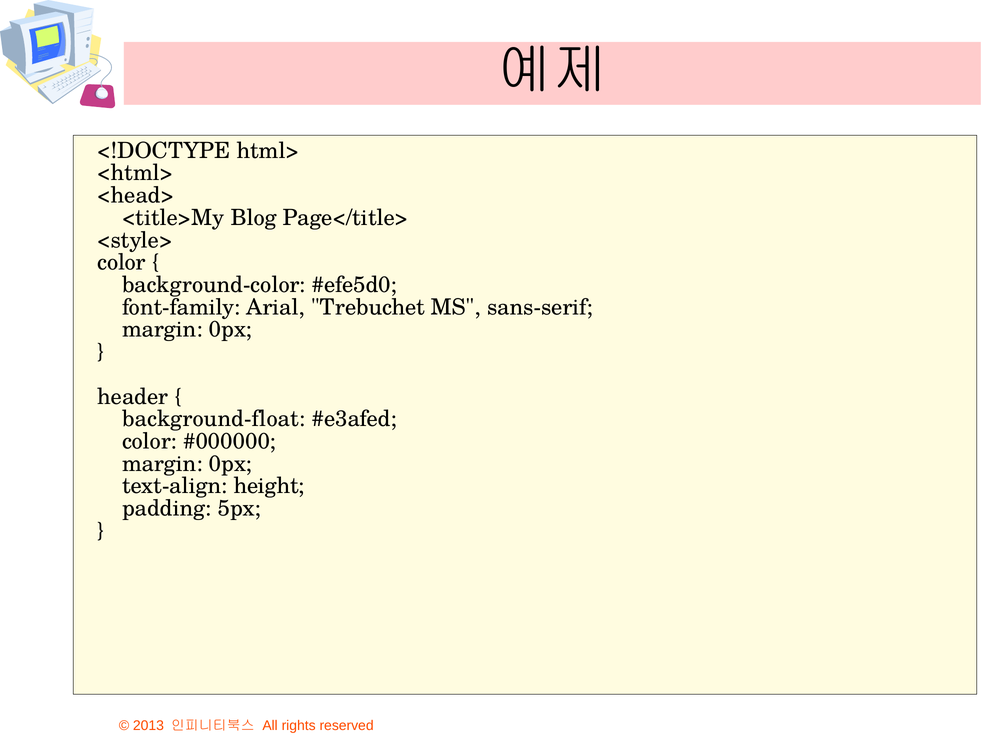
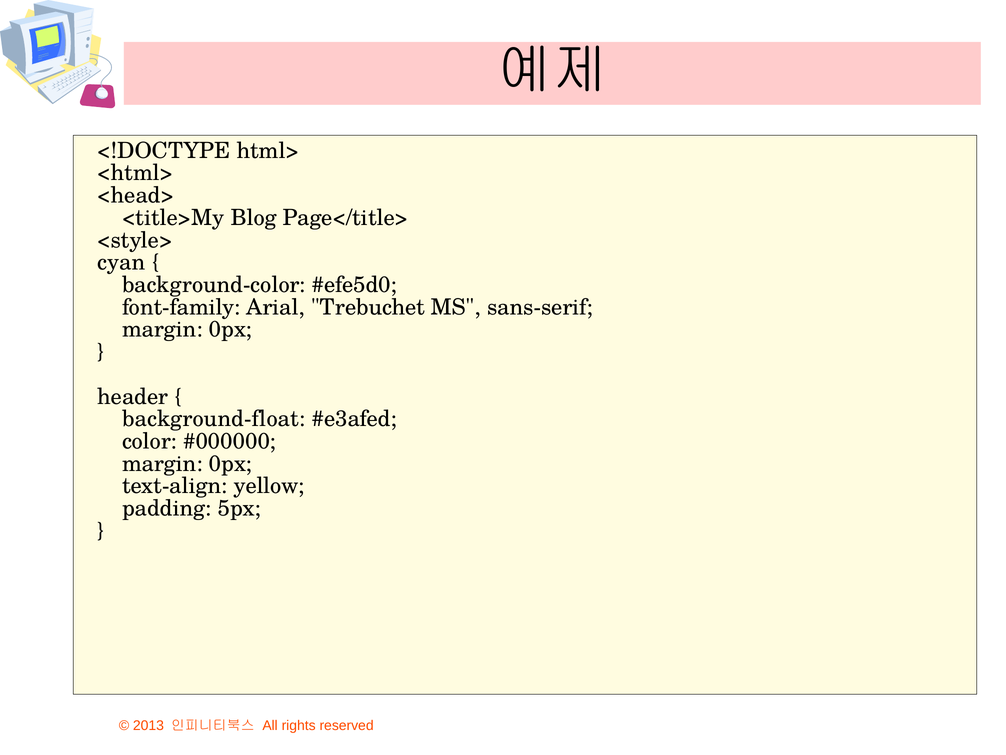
color: color -> cyan (121, 262)
height: height -> yellow (269, 486)
